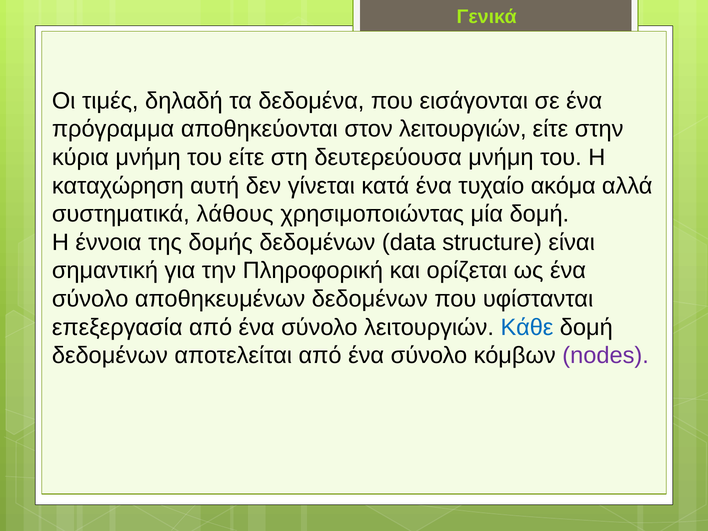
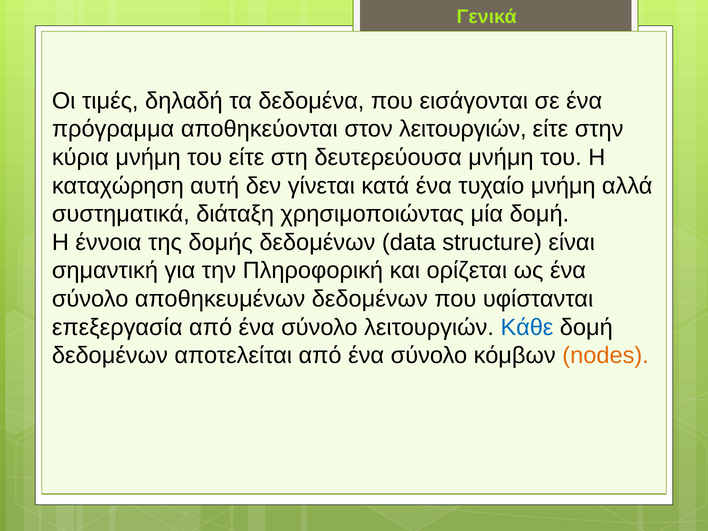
τυχαίο ακόμα: ακόμα -> μνήμη (563, 186)
λάθους: λάθους -> διάταξη (235, 214)
nodes colour: purple -> orange (606, 356)
